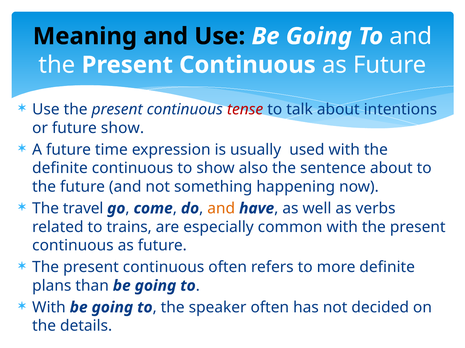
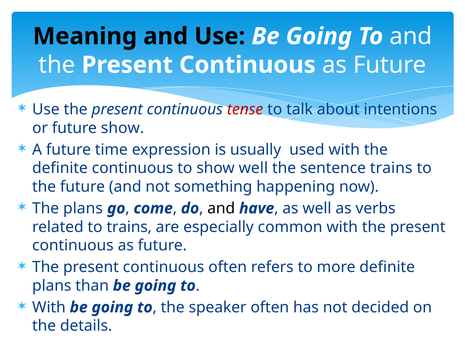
show also: also -> well (253, 168)
sentence about: about -> trains (391, 168)
The travel: travel -> plans (83, 209)
and colour: orange -> black (221, 209)
